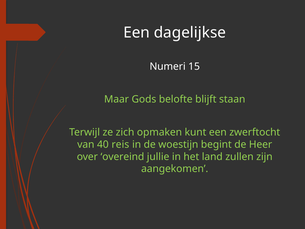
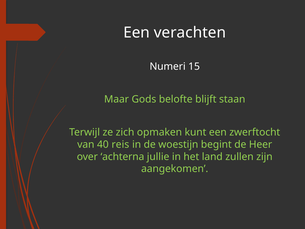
dagelijkse: dagelijkse -> verachten (190, 33)
overeind: overeind -> achterna (122, 156)
